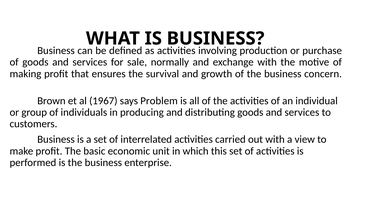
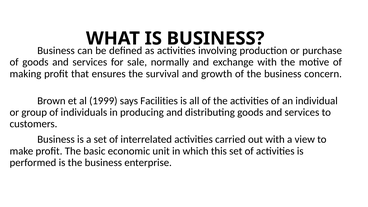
1967: 1967 -> 1999 (103, 101)
Problem: Problem -> Facilities (159, 101)
